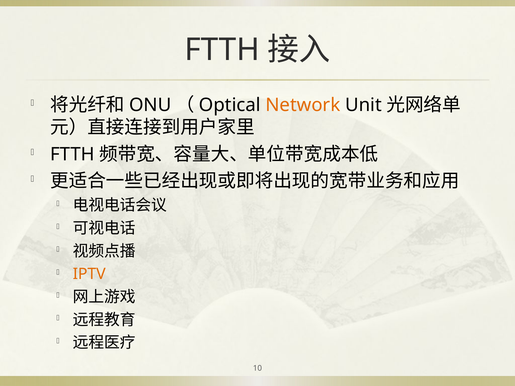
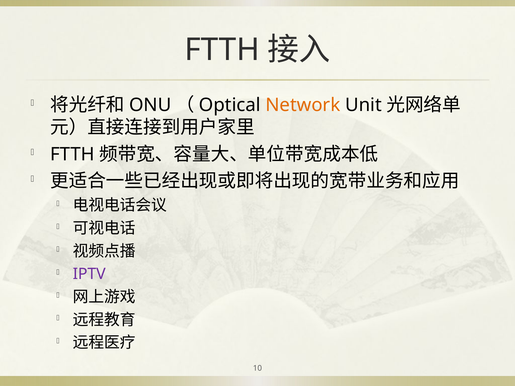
IPTV colour: orange -> purple (89, 274)
